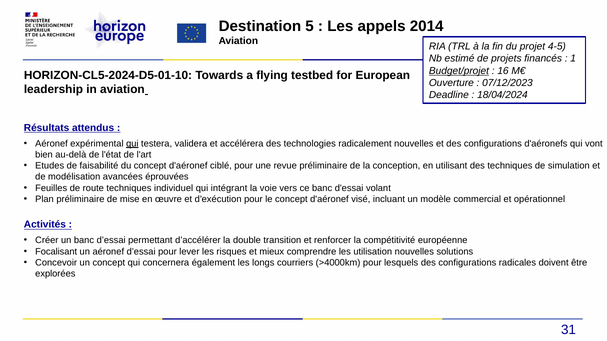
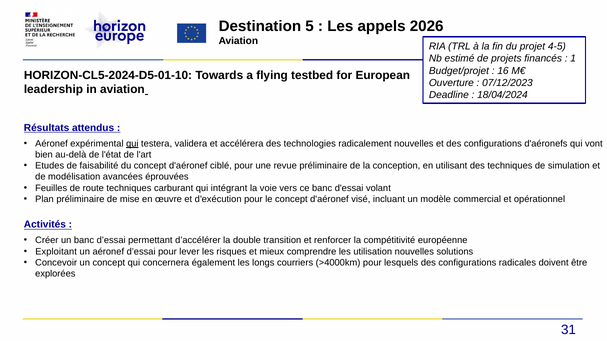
2014: 2014 -> 2026 (427, 26)
Budget/projet underline: present -> none (459, 71)
individuel: individuel -> carburant (174, 188)
Focalisant: Focalisant -> Exploitant (56, 252)
